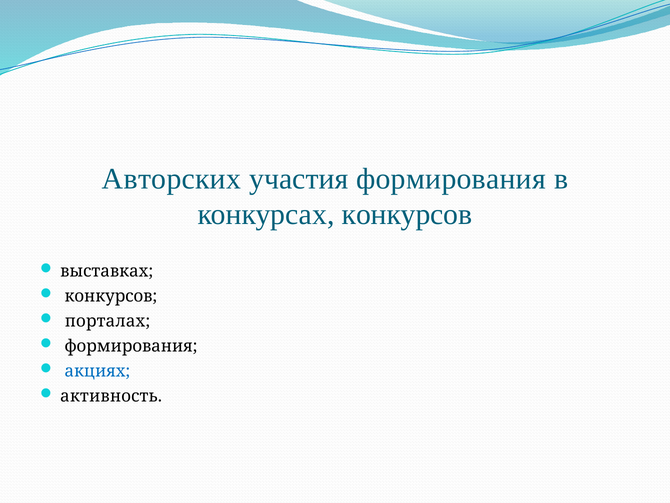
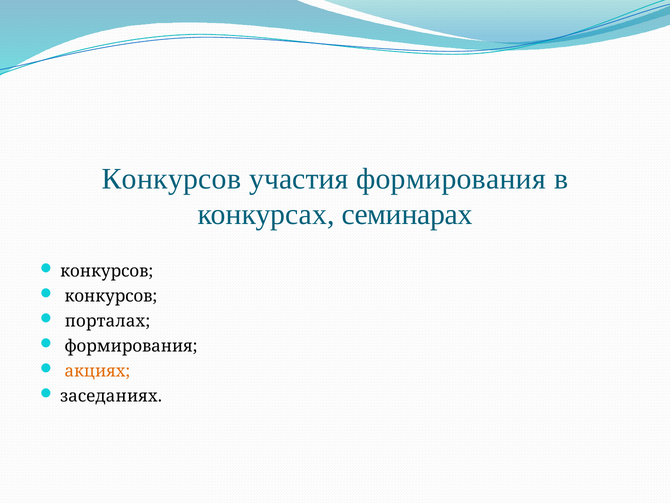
Авторских: Авторских -> Конкурсов (171, 179)
конкурсах конкурсов: конкурсов -> семинарах (407, 214)
выставках: выставках -> конкурсов (107, 271)
акциях colour: blue -> orange (97, 371)
активность: активность -> заседаниях (111, 396)
